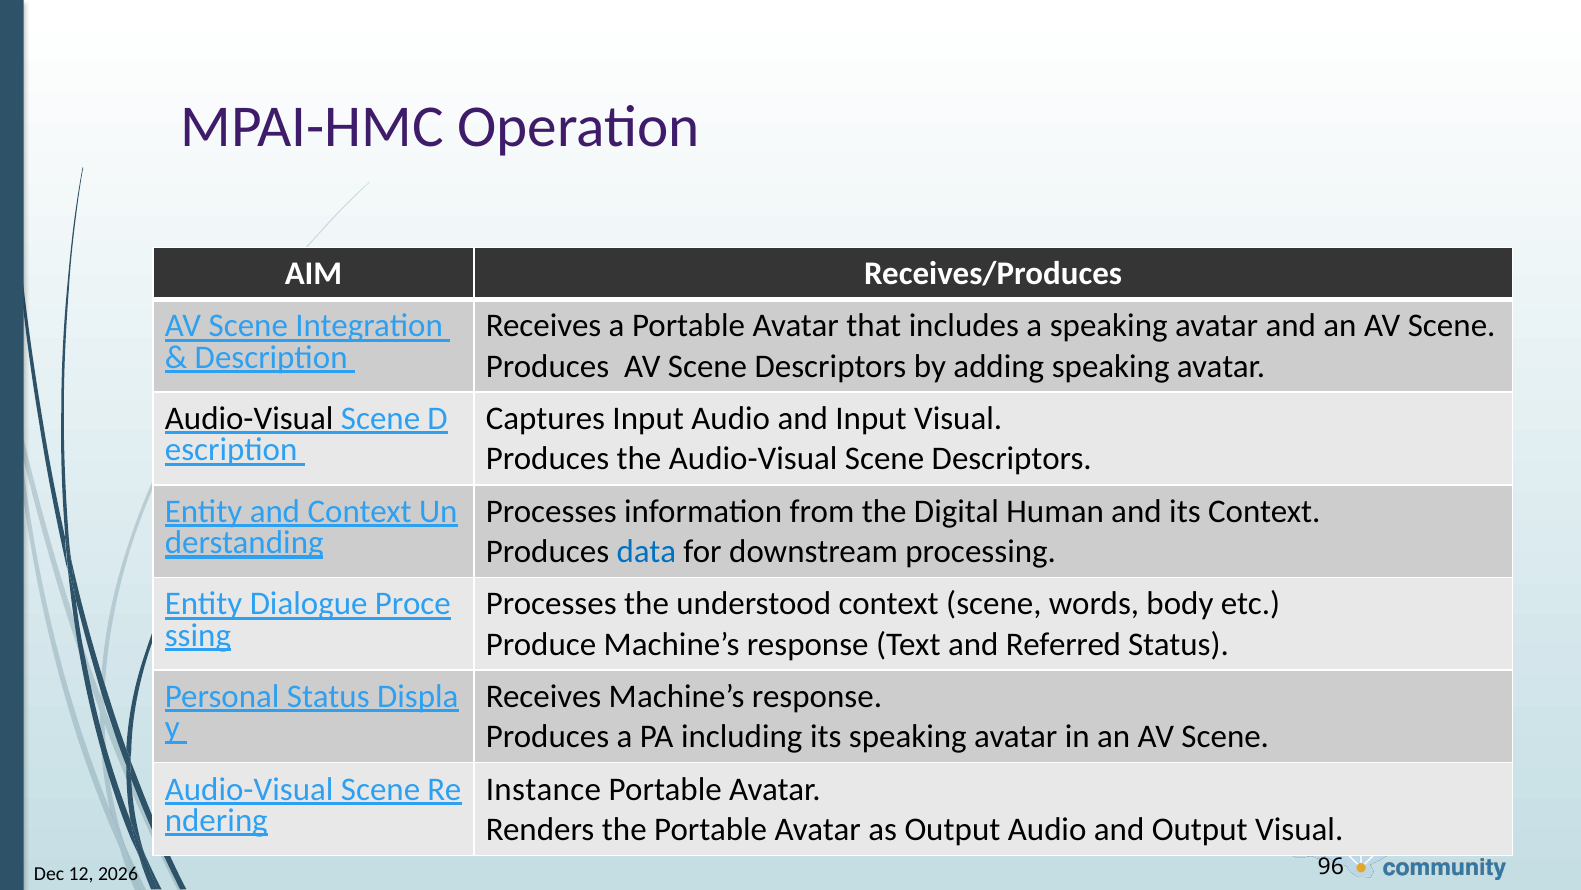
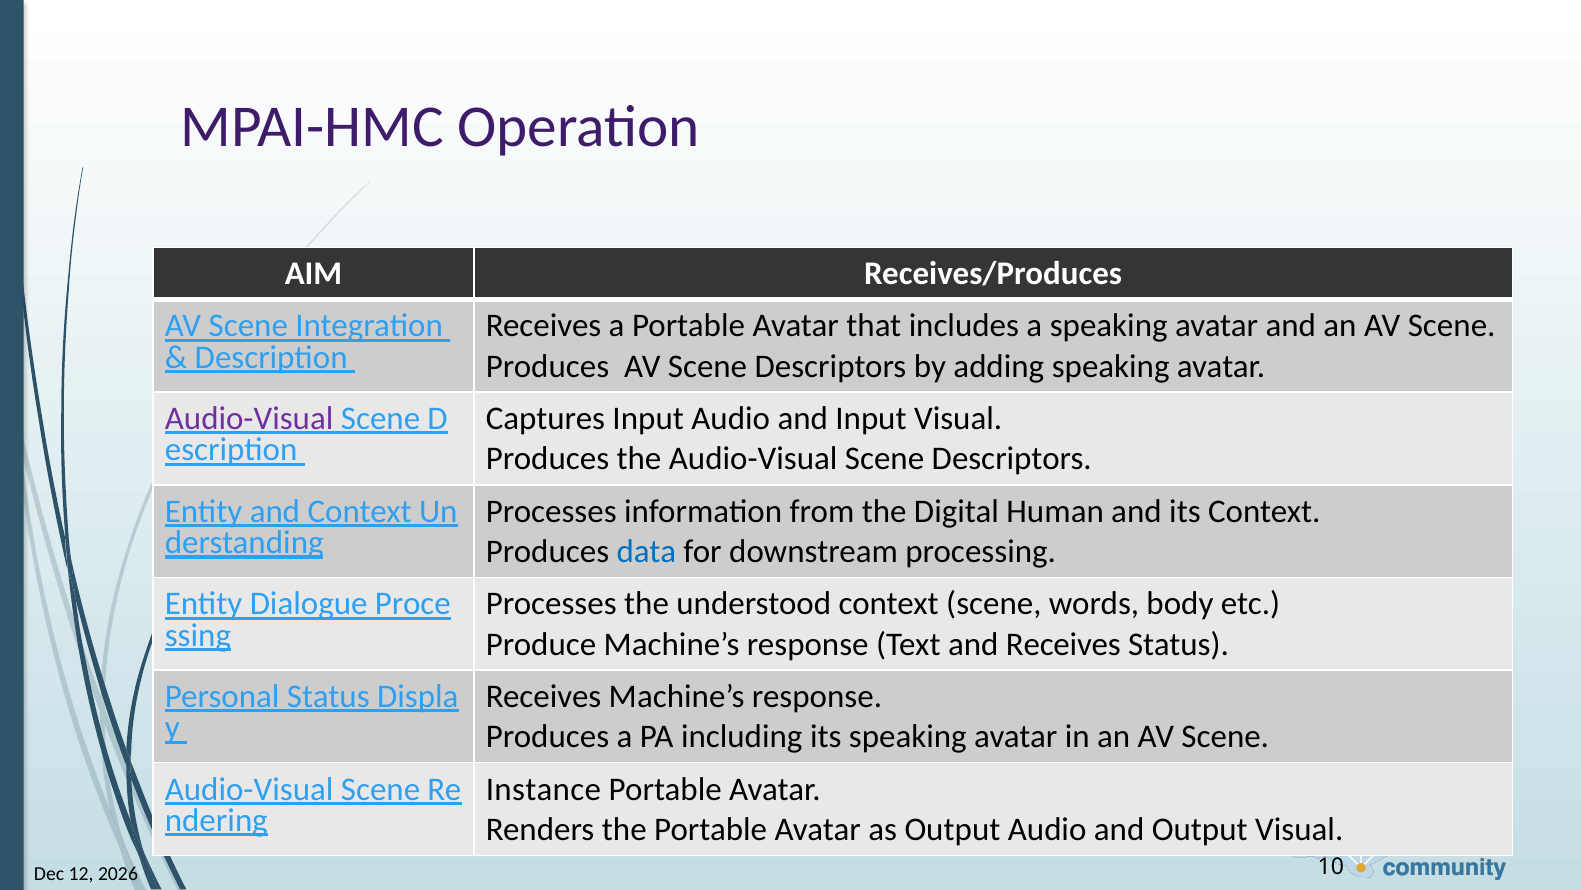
Audio-Visual colour: black -> purple (249, 418)
and Referred: Referred -> Receives (1063, 644)
96: 96 -> 10 (1331, 867)
